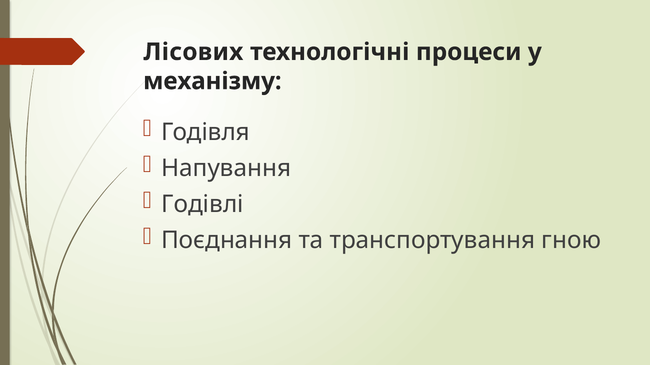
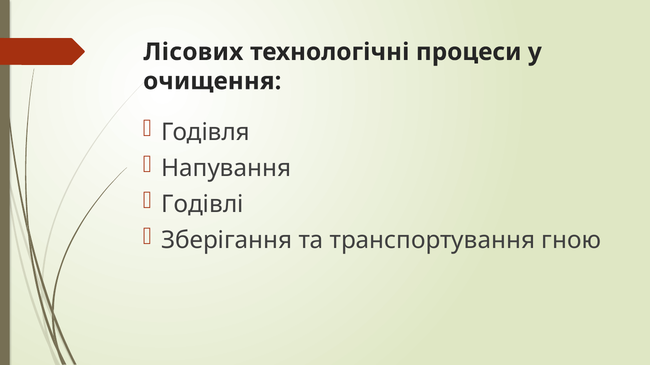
механізму: механізму -> очищення (212, 81)
Поєднання: Поєднання -> Зберігання (227, 241)
